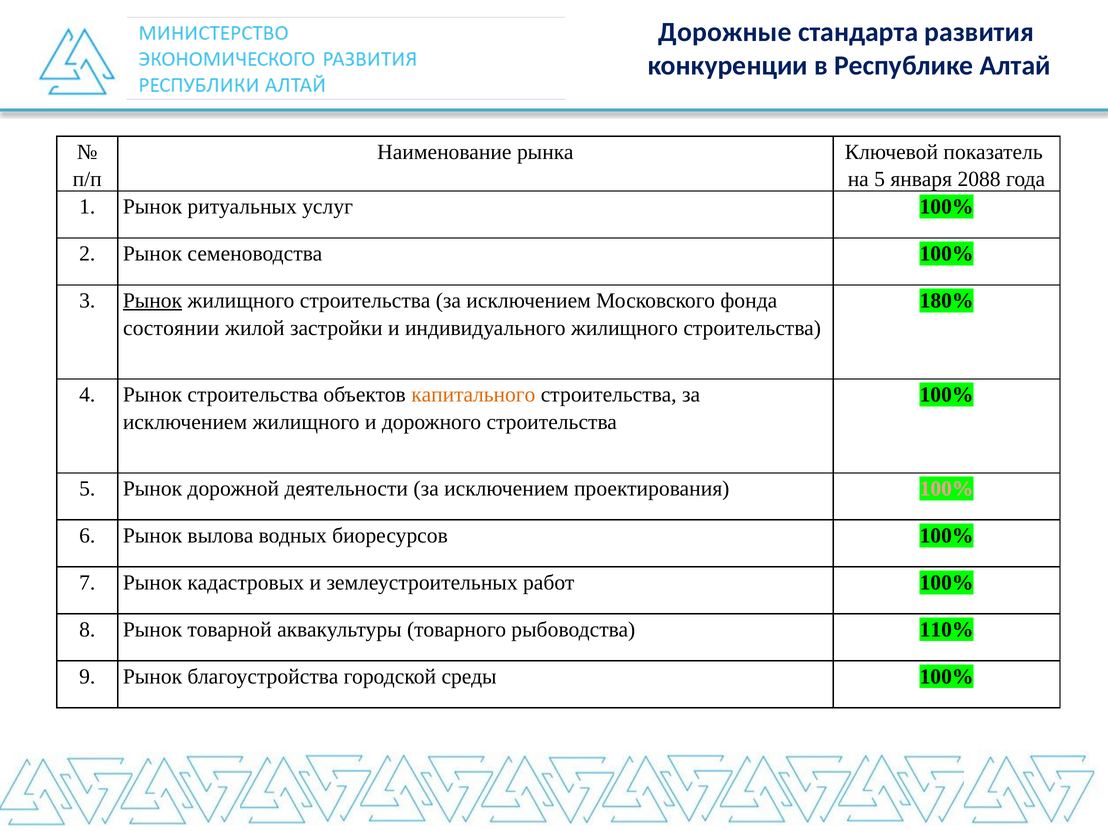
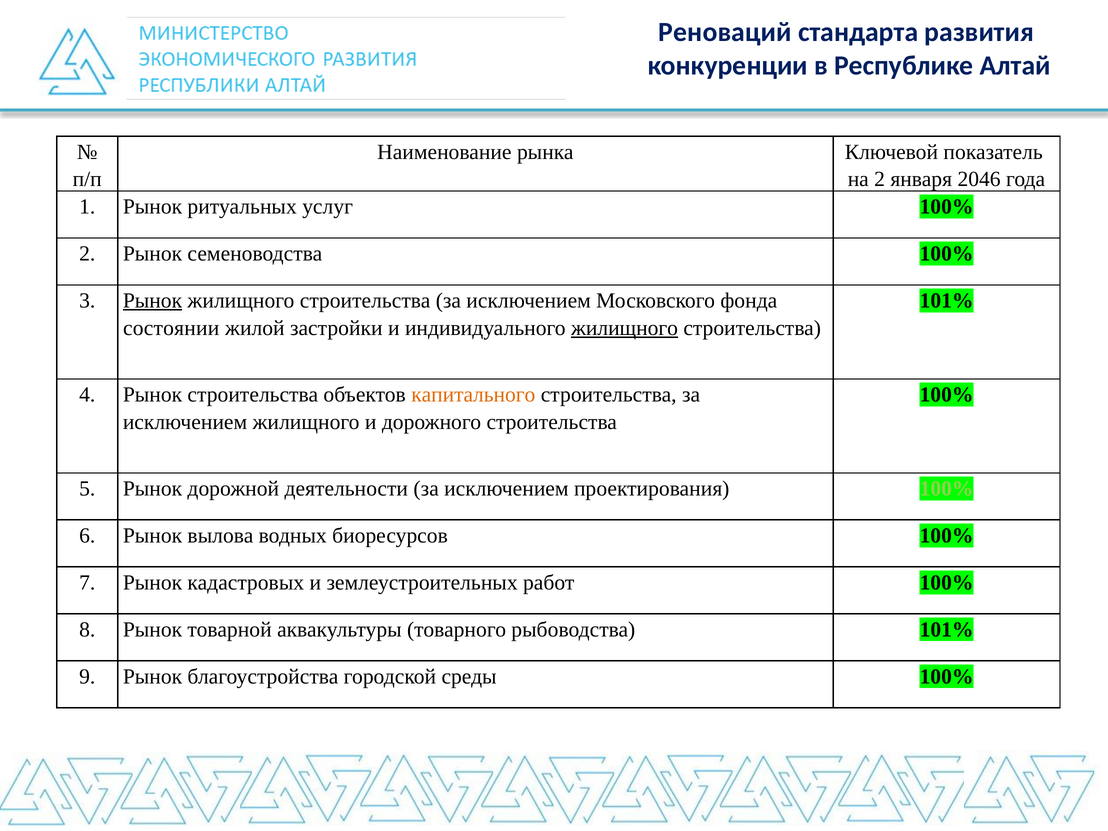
Дорожные: Дорожные -> Реноваций (725, 32)
на 5: 5 -> 2 (880, 179)
2088: 2088 -> 2046 (979, 179)
180%: 180% -> 101% (947, 301)
жилищного underline: none -> present (625, 328)
100% colour: pink -> light green (947, 489)
рыбоводства 110%: 110% -> 101% (947, 629)
